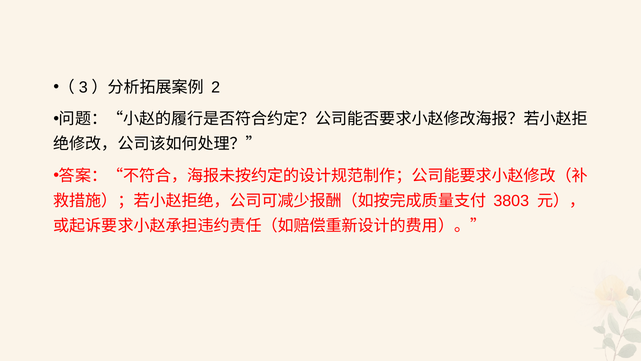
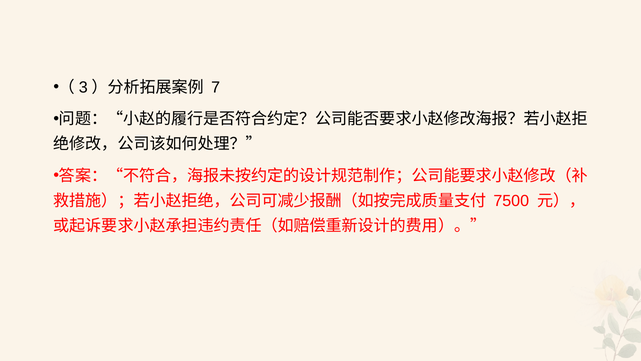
2: 2 -> 7 (216, 87)
3803: 3803 -> 7500 (511, 201)
